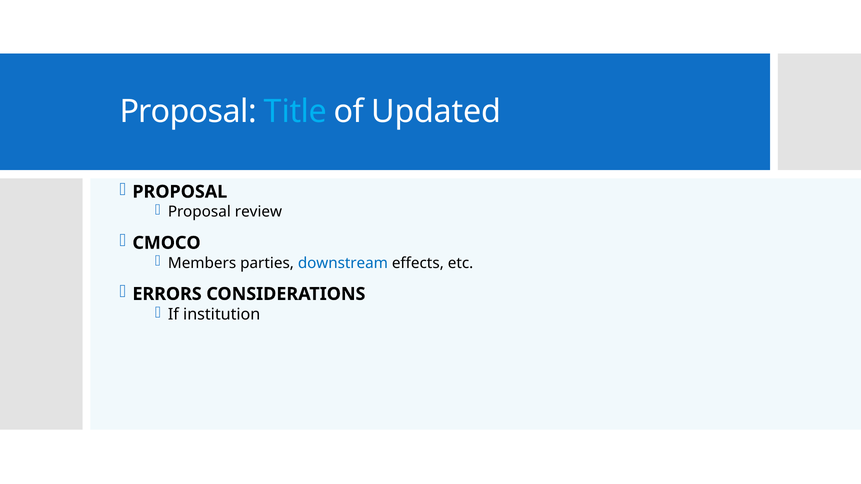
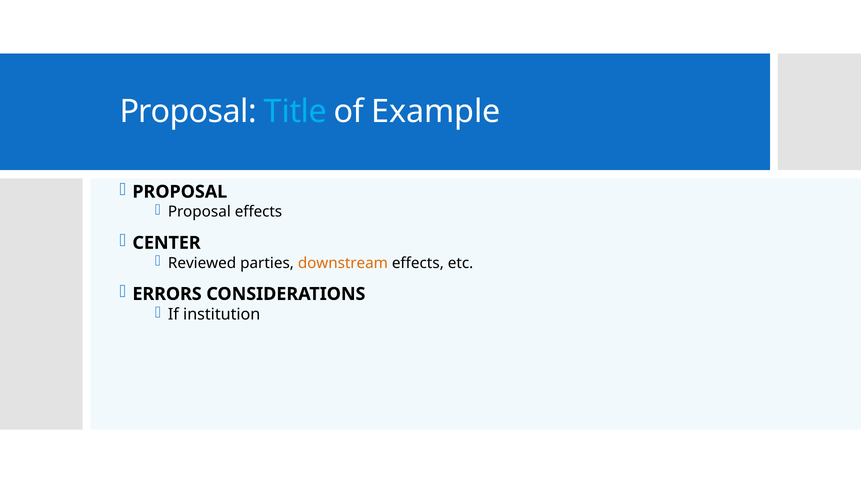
Updated: Updated -> Example (436, 112)
Proposal review: review -> effects (258, 212)
CMOCO: CMOCO -> CENTER (167, 243)
Members: Members -> Reviewed (202, 263)
downstream colour: blue -> orange (343, 263)
